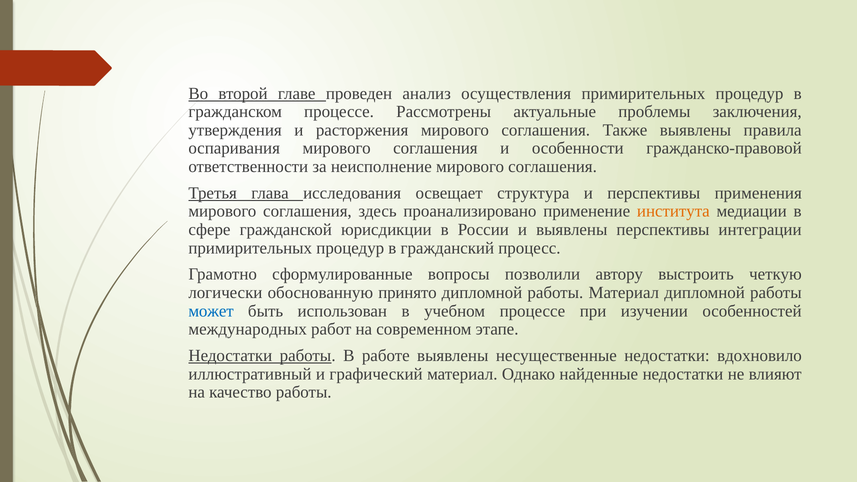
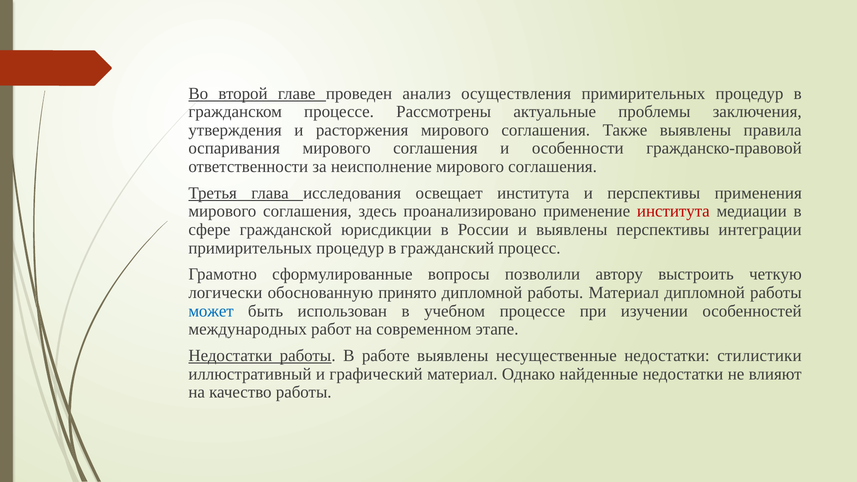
освещает структура: структура -> института (533, 193)
института colour: orange -> red (673, 211)
вдохновило: вдохновило -> стилистики (759, 356)
